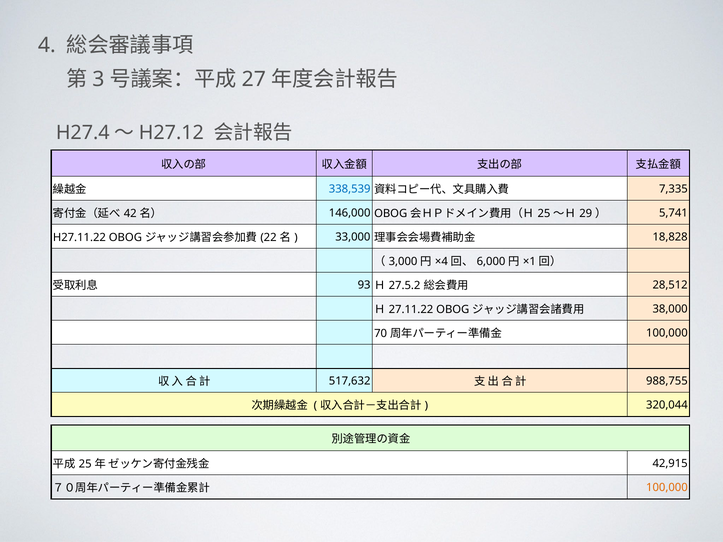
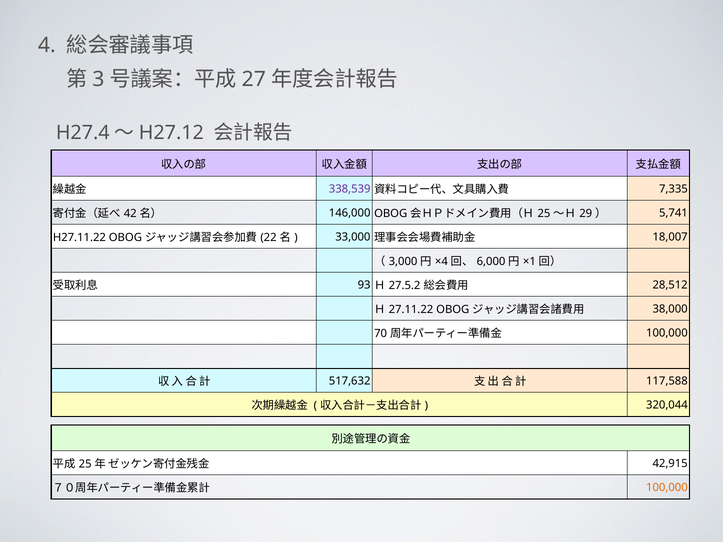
338,539 colour: blue -> purple (350, 189)
18,828: 18,828 -> 18,007 (670, 237)
988,755: 988,755 -> 117,588 (667, 381)
